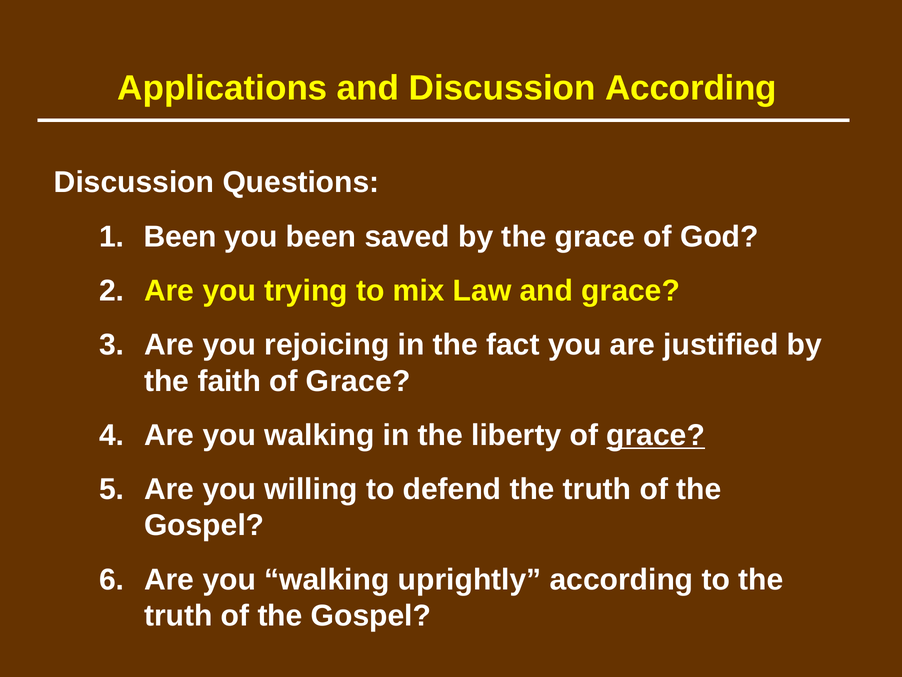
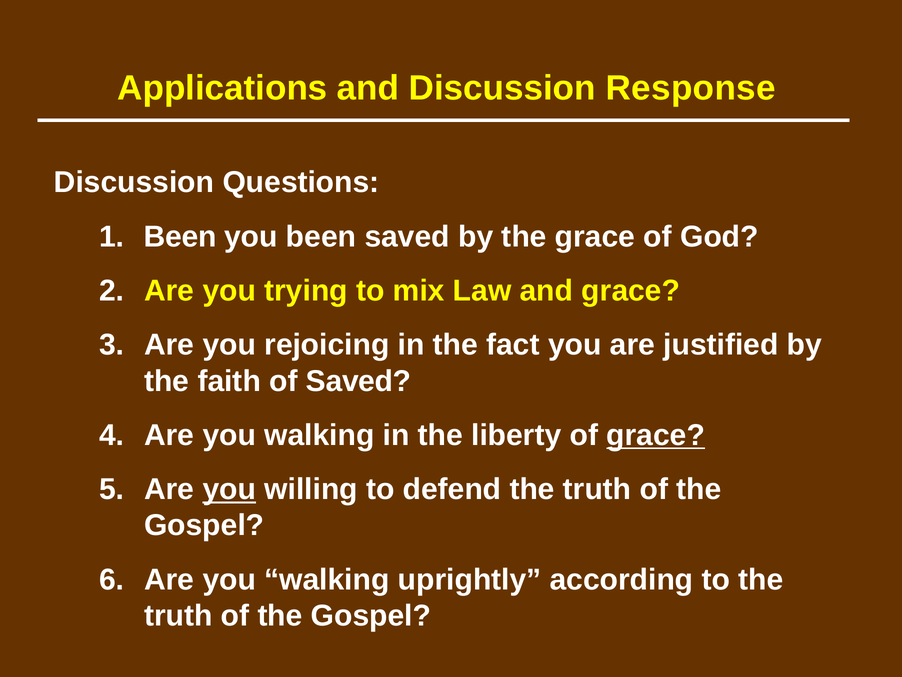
Discussion According: According -> Response (691, 88)
faith of Grace: Grace -> Saved (359, 381)
you underline: none -> present (229, 489)
